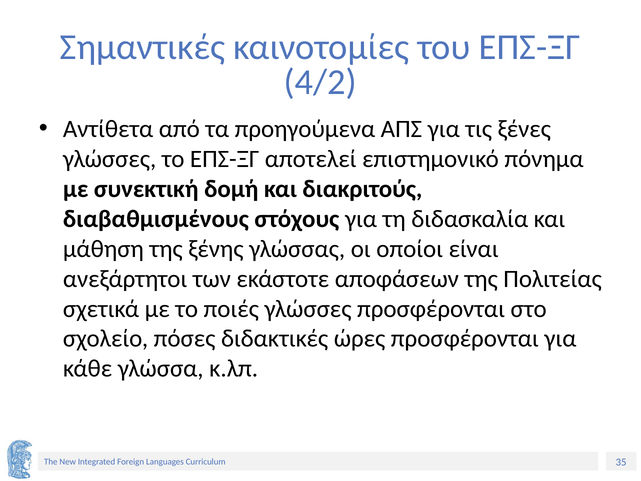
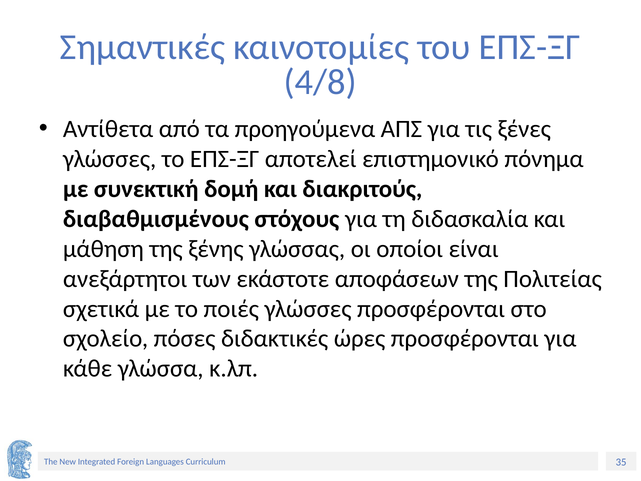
4/2: 4/2 -> 4/8 (320, 82)
